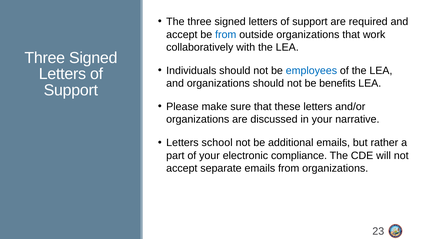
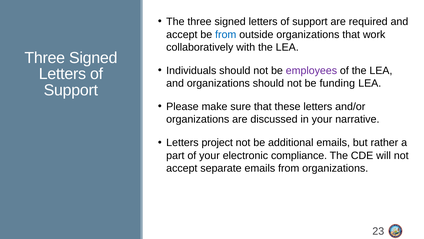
employees colour: blue -> purple (311, 70)
benefits: benefits -> funding (337, 83)
school: school -> project (217, 143)
